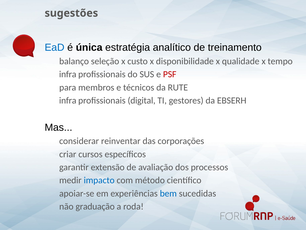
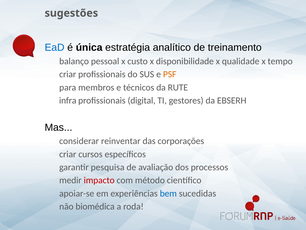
seleção: seleção -> pessoal (105, 61)
infra: infra -> criar (68, 74)
PSF colour: red -> orange (170, 74)
extensão: extensão -> pesquisa (108, 167)
impacto colour: blue -> red (99, 180)
graduação: graduação -> biomédica (95, 206)
